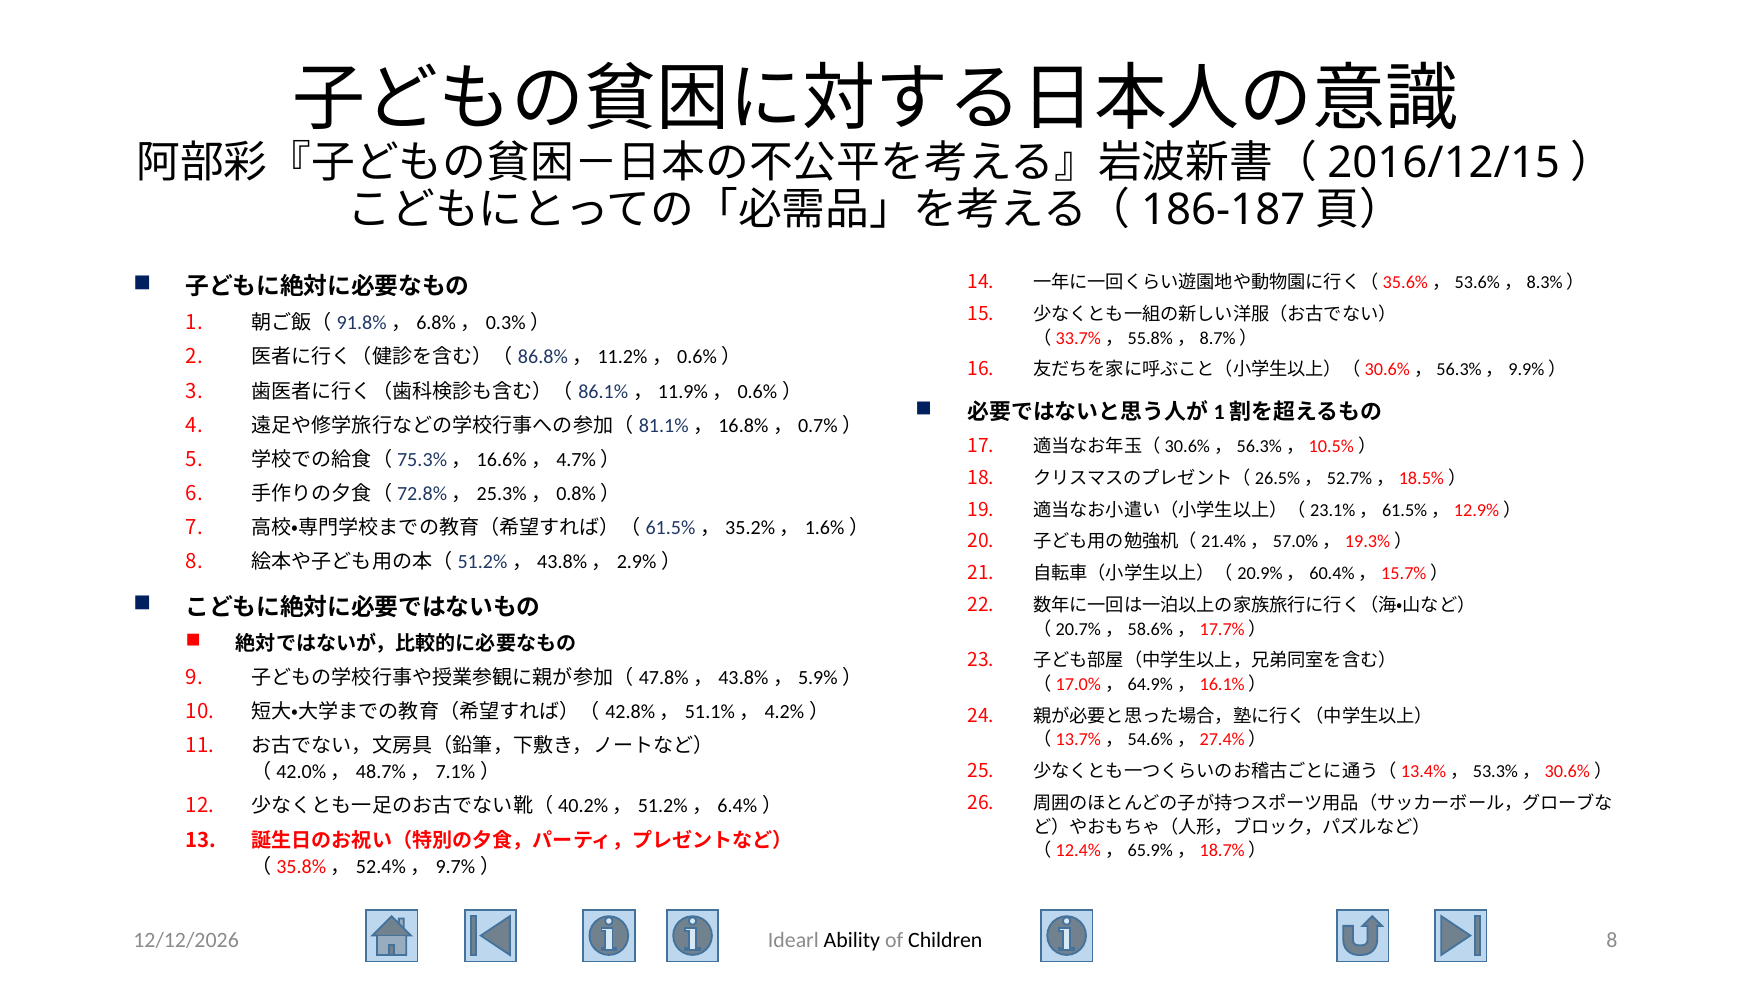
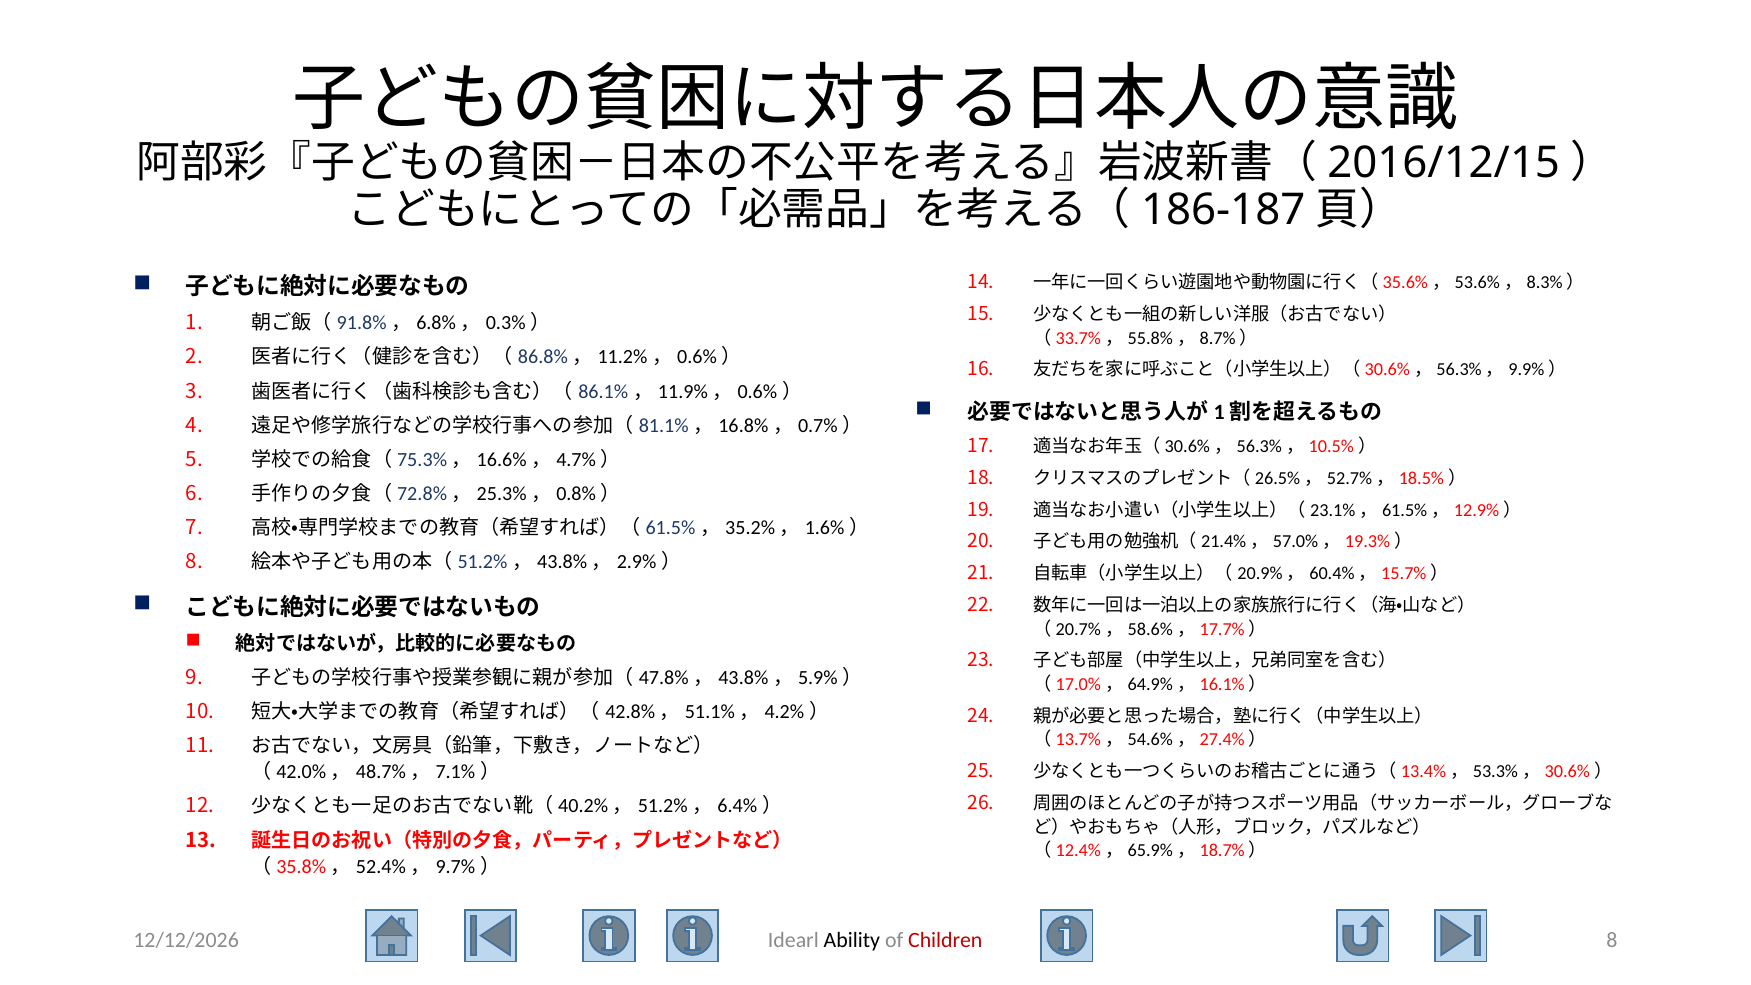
Children colour: black -> red (945, 941)
